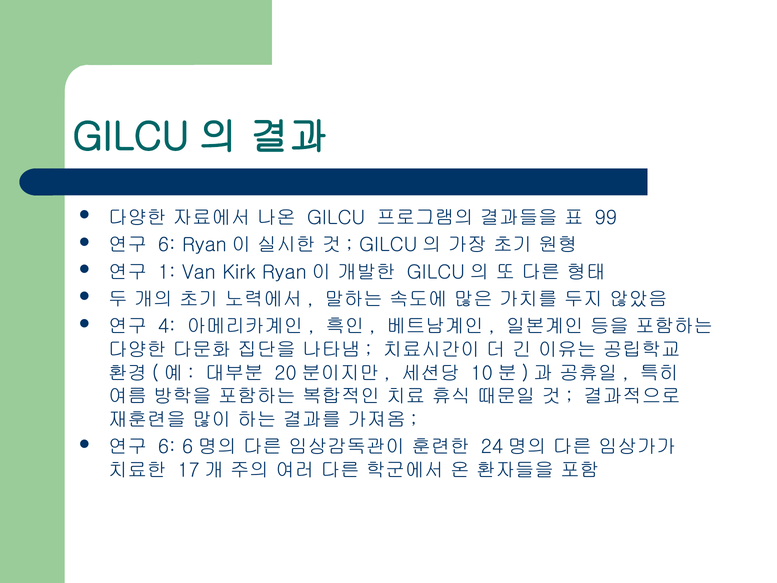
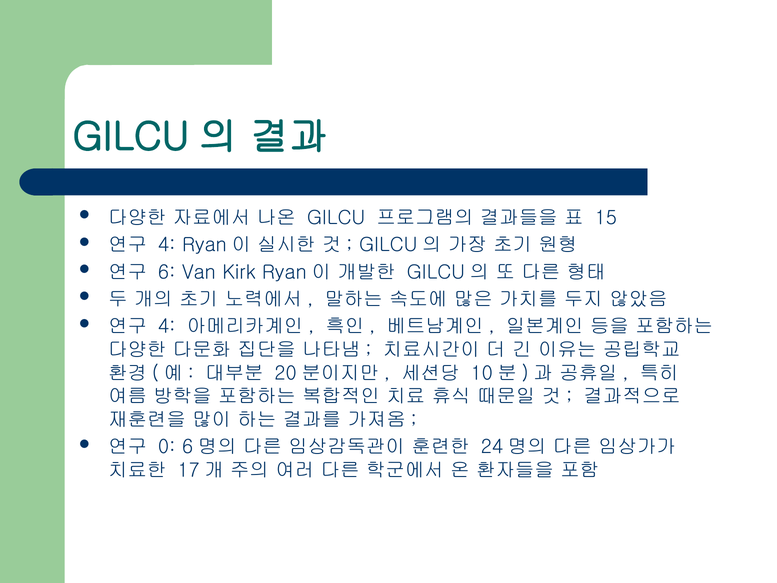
99: 99 -> 15 (606, 218)
6: 6 -> 4 (167, 245)
1: 1 -> 6 (167, 272)
6: 6 -> 0 (167, 447)
